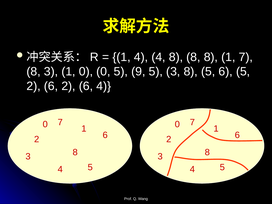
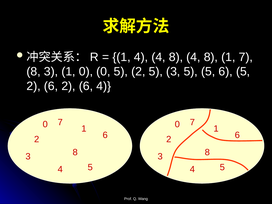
4 8 8: 8 -> 4 (193, 57)
0 5 9: 9 -> 2 (138, 72)
3 8: 8 -> 5 (191, 72)
